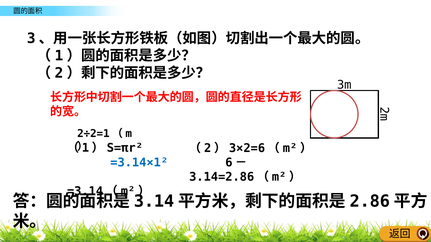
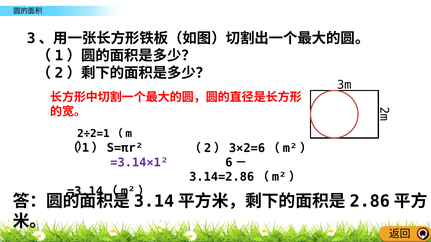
=3.14×1² colour: blue -> purple (139, 163)
